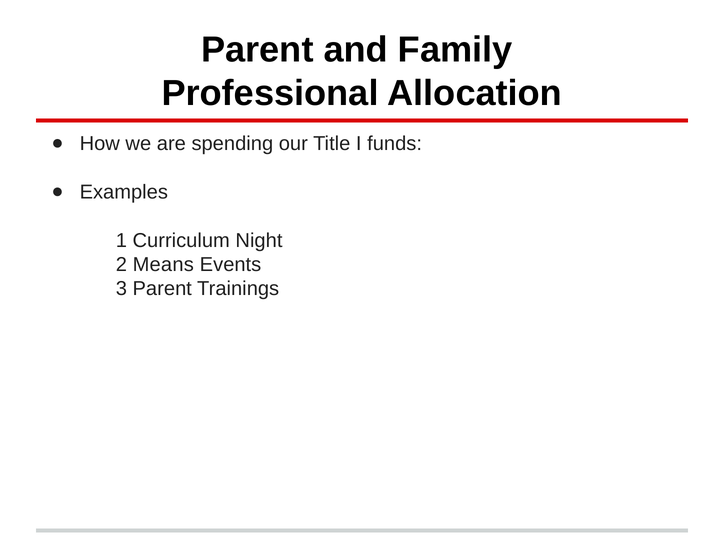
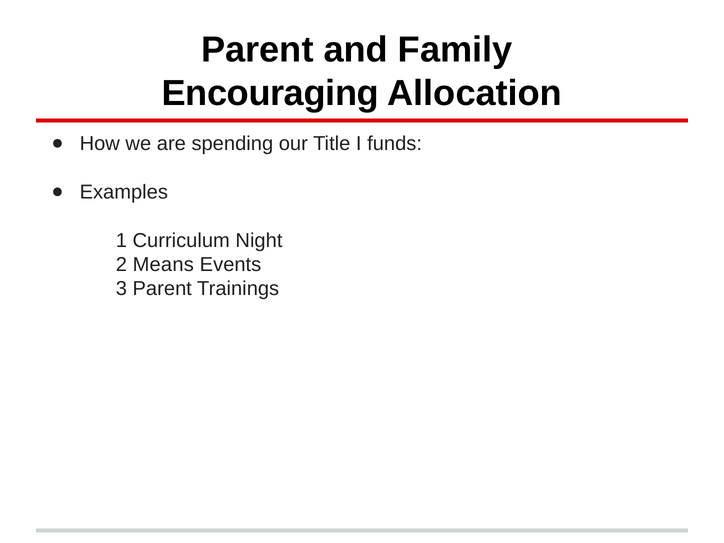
Professional: Professional -> Encouraging (270, 93)
